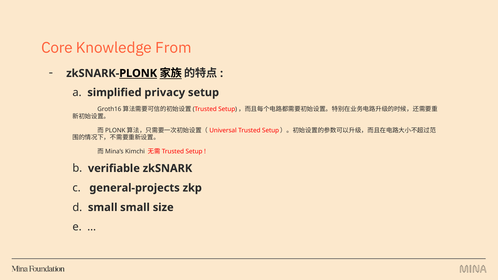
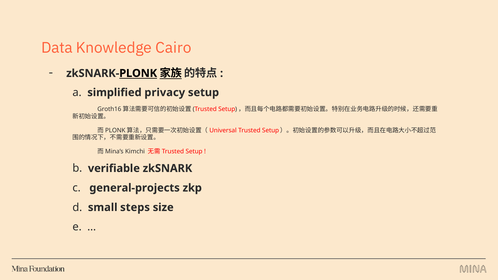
Core: Core -> Data (57, 48)
From: From -> Cairo (173, 48)
small small: small -> steps (135, 207)
